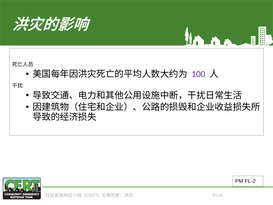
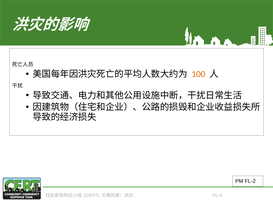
100 colour: purple -> orange (198, 74)
